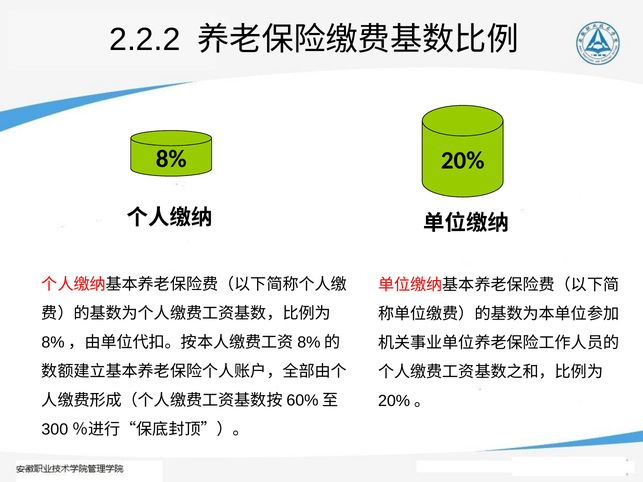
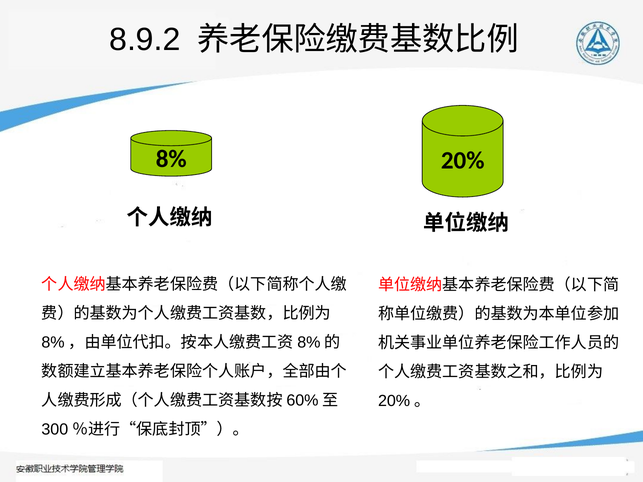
2.2.2: 2.2.2 -> 8.9.2 (145, 40)
